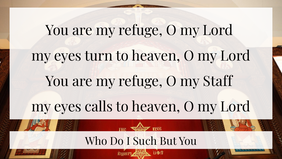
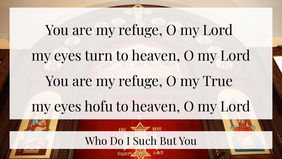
Staff: Staff -> True (218, 81)
calls: calls -> hofu (99, 107)
